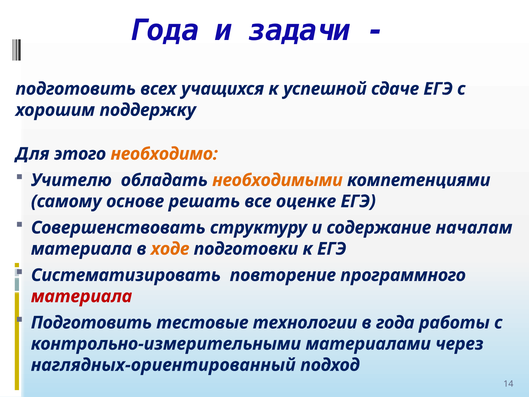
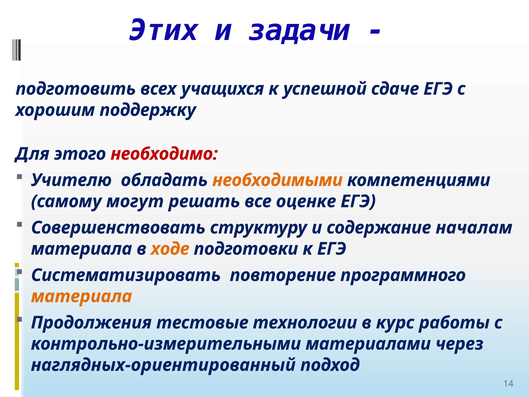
Года: Года -> Этих (164, 31)
необходимо colour: orange -> red (164, 154)
основе: основе -> могут (135, 201)
материала colour: red -> orange (82, 296)
Подготовить: Подготовить -> Продолжения (91, 322)
в года: года -> курс (395, 322)
